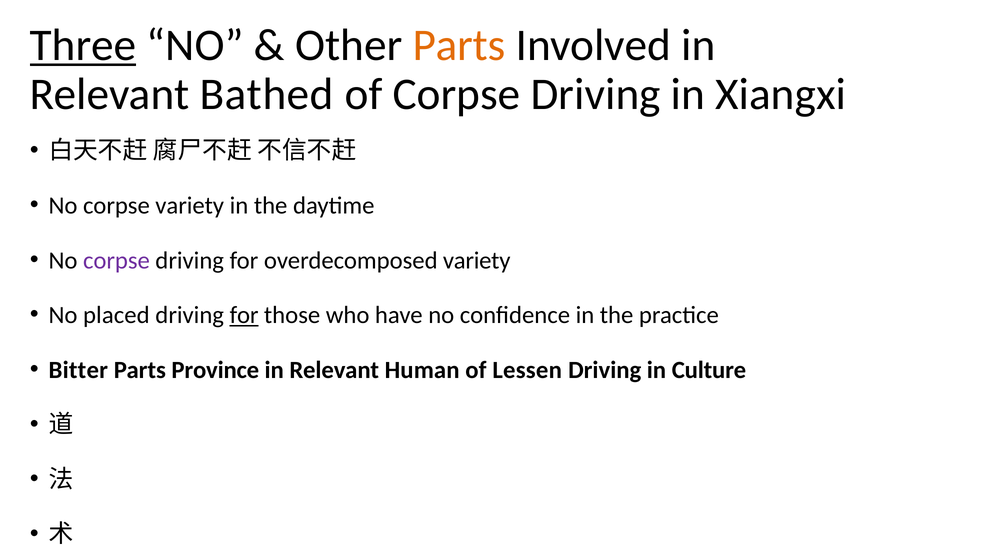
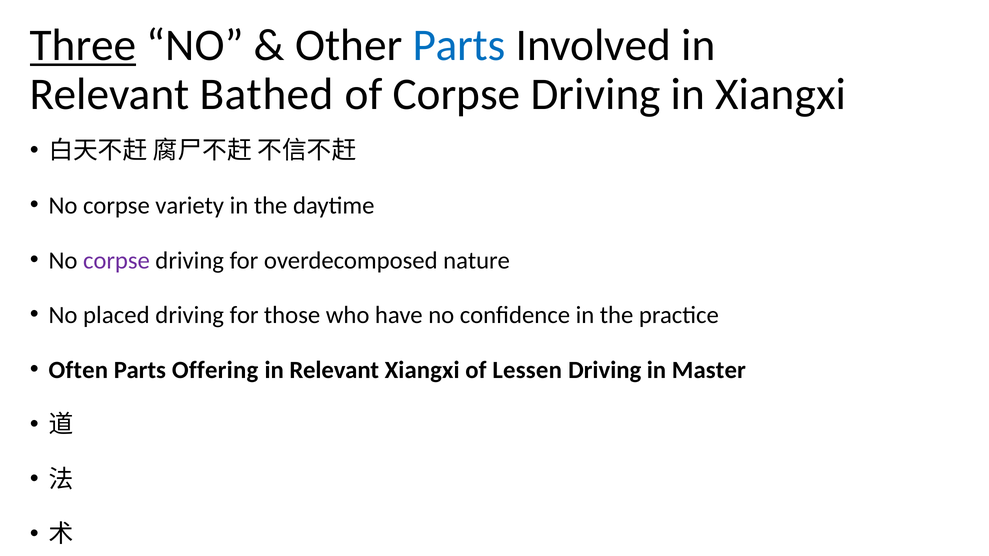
Parts colour: orange -> blue (459, 45)
overdecomposed variety: variety -> nature (477, 261)
for underline: present -> none (244, 315)
Bitter: Bitter -> Often (78, 370)
Province: Province -> Offering (215, 370)
Relevant Human: Human -> Xiangxi (422, 370)
Culture: Culture -> Master (709, 370)
